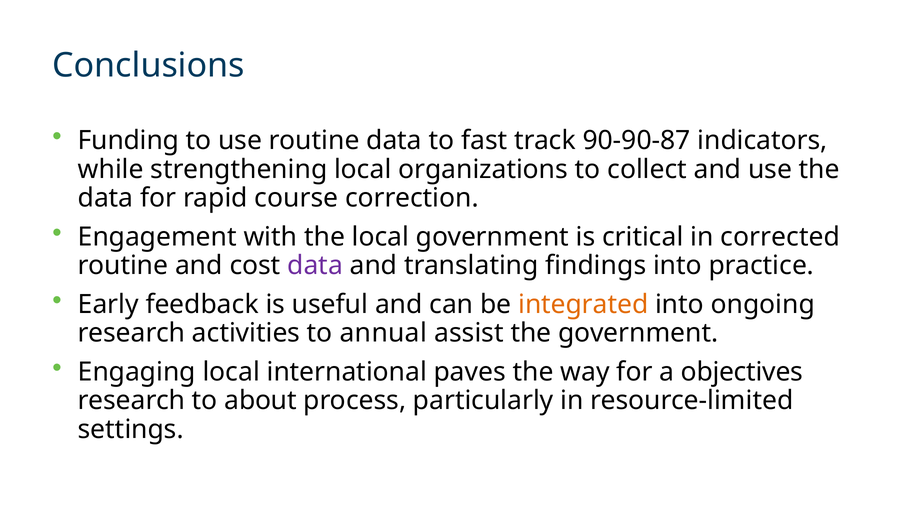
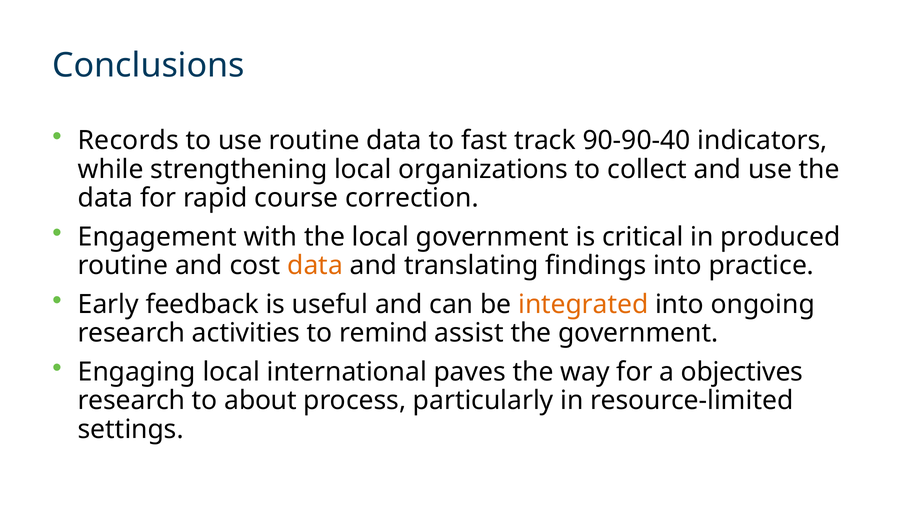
Funding: Funding -> Records (128, 140)
90-90-87: 90-90-87 -> 90-90-40 (637, 140)
corrected: corrected -> produced (780, 237)
data colour: purple -> orange (315, 265)
annual: annual -> remind (384, 333)
